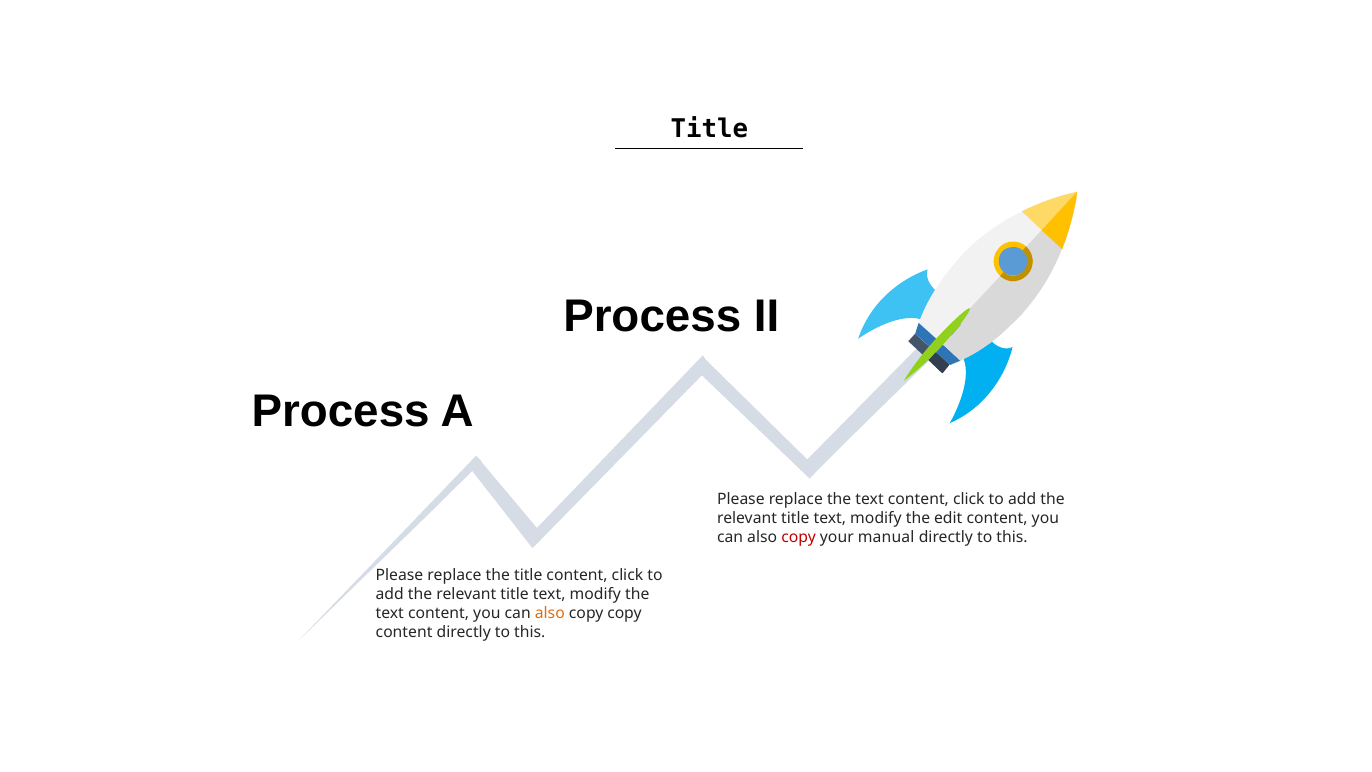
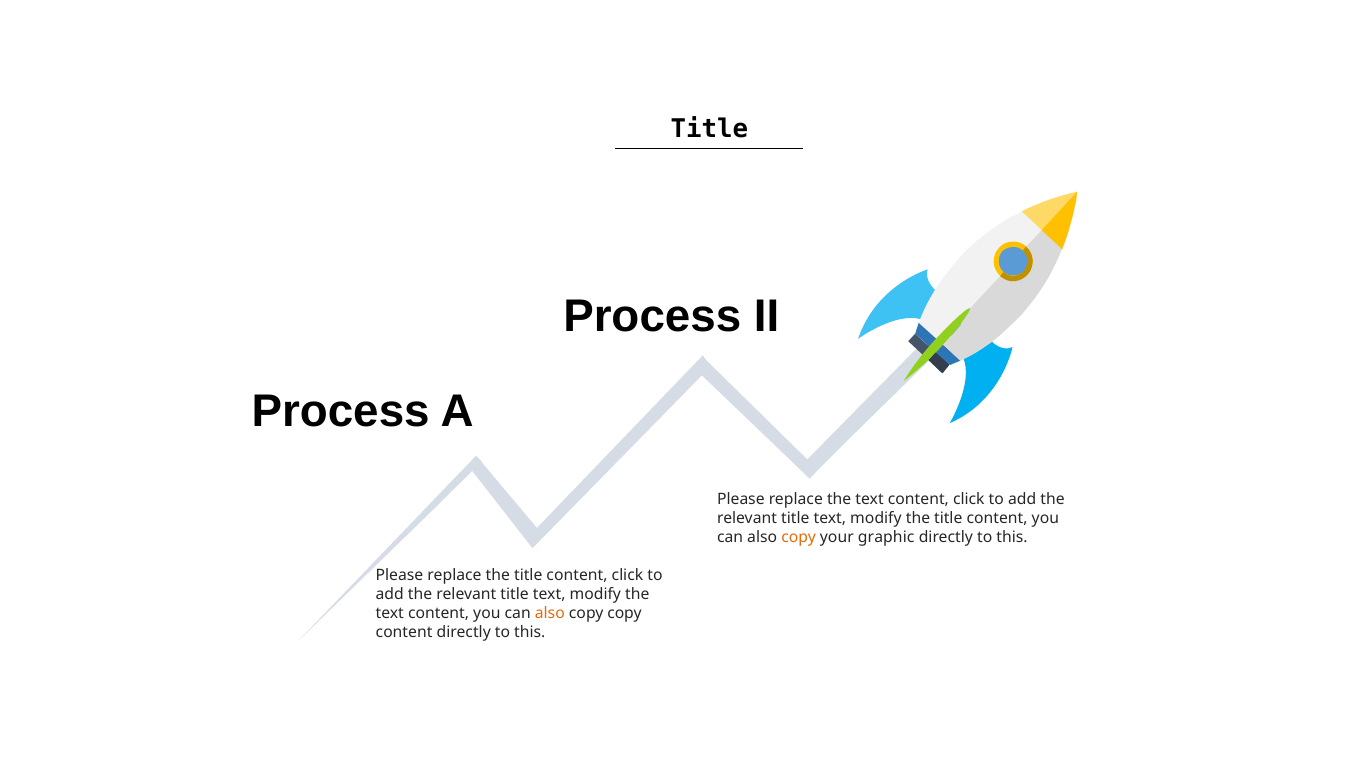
modify the edit: edit -> title (948, 518)
copy colour: red -> orange (799, 537)
manual: manual -> graphic (886, 537)
